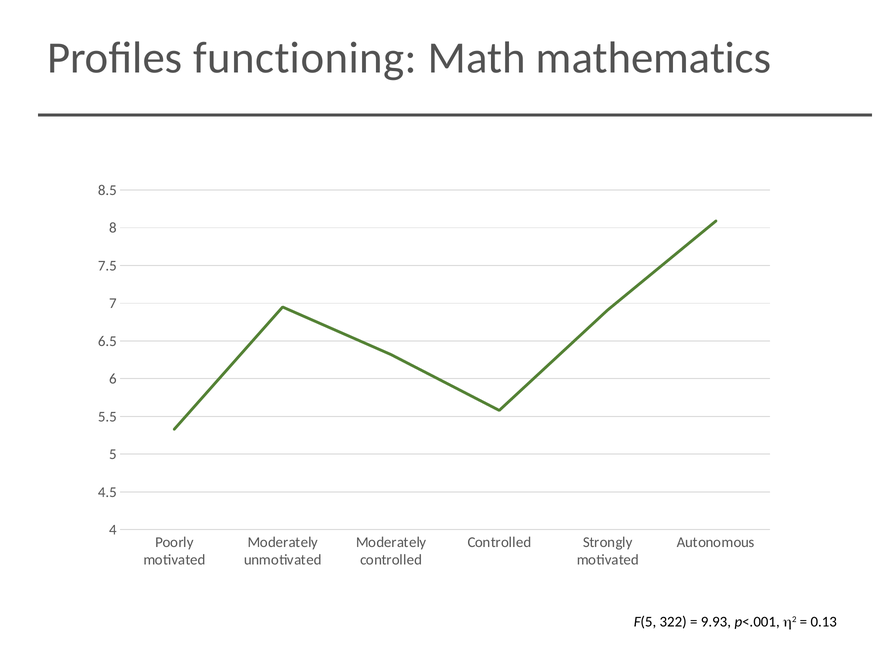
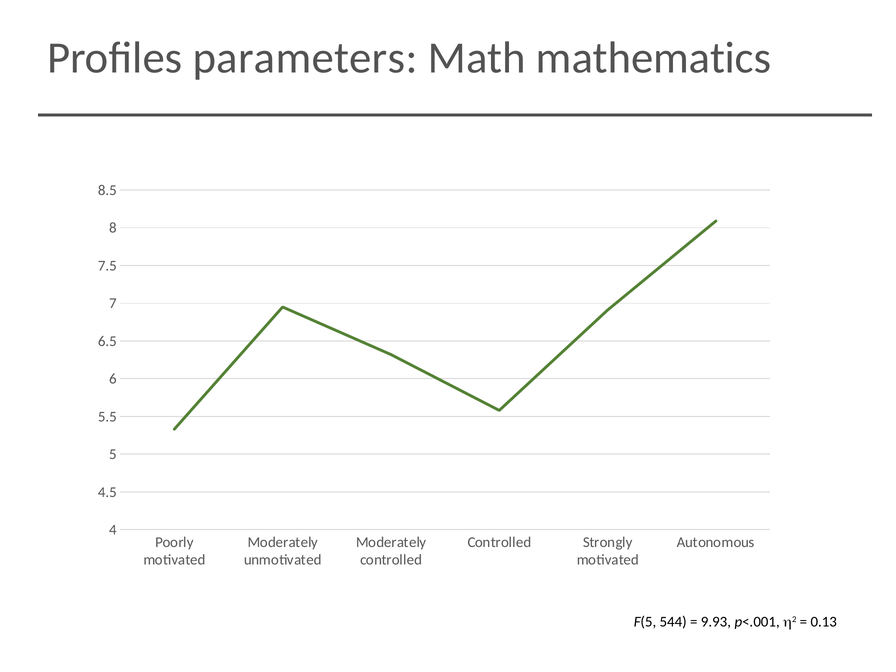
functioning: functioning -> parameters (305, 58)
322: 322 -> 544 (673, 622)
